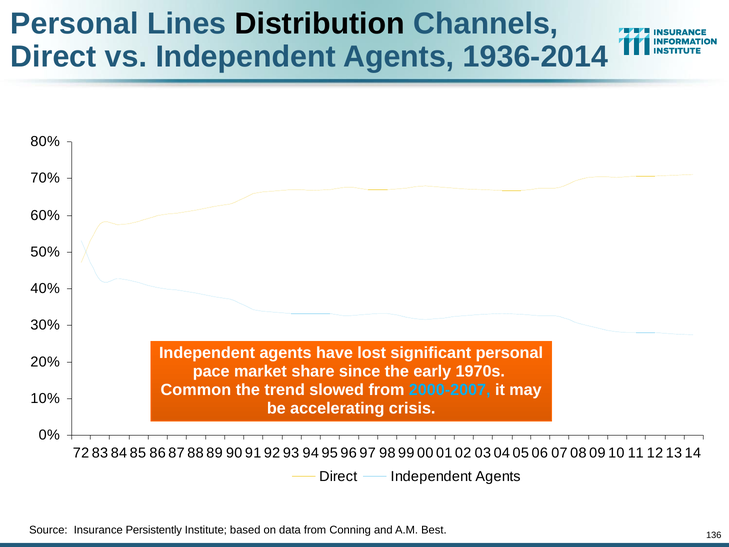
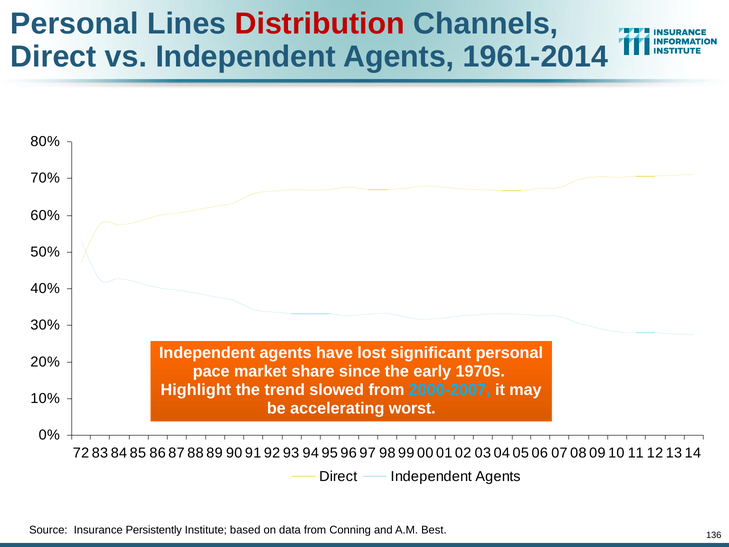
Distribution colour: black -> red (320, 24)
1936-2014: 1936-2014 -> 1961-2014 (535, 57)
Common: Common -> Highlight (196, 390)
crisis: crisis -> worst (412, 408)
